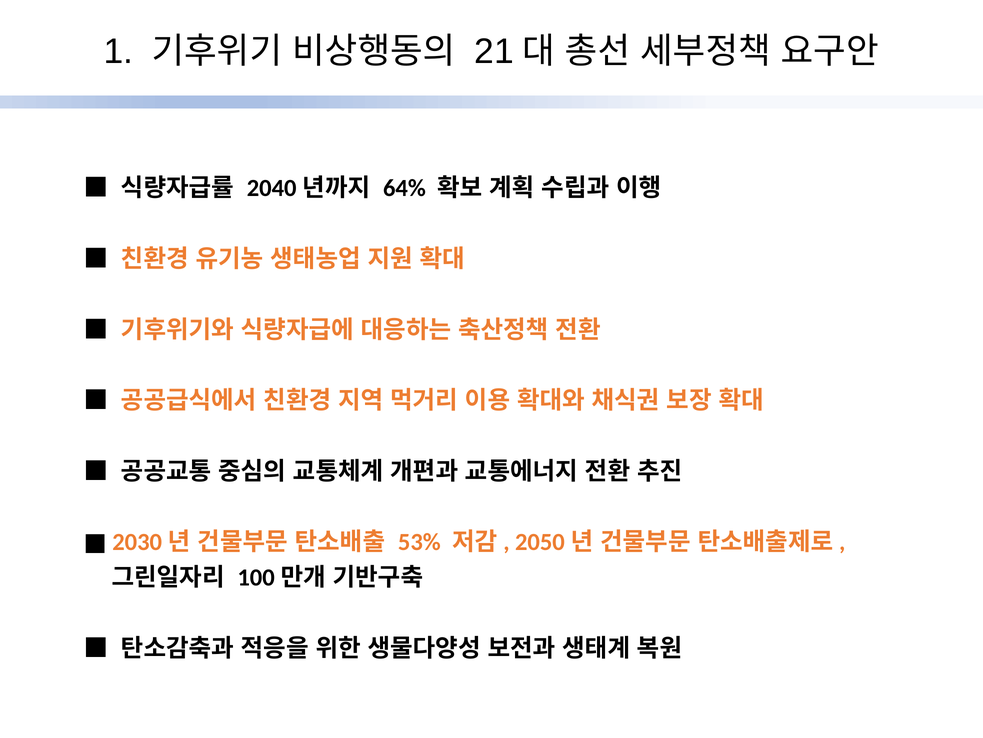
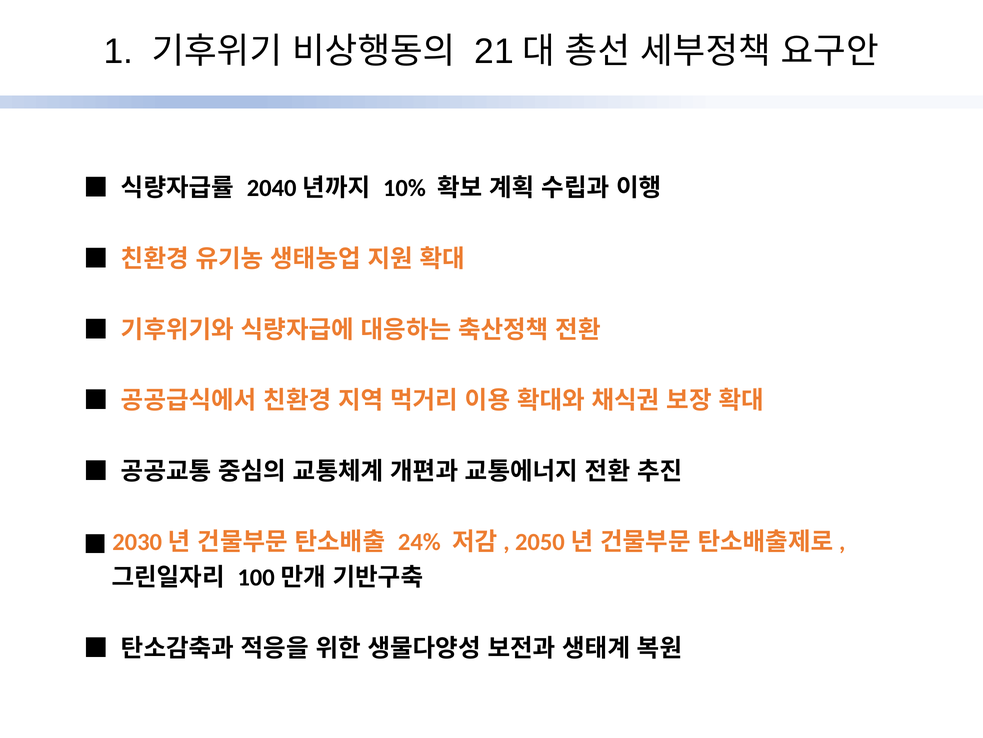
64%: 64% -> 10% (404, 188)
53%: 53% -> 24% (419, 542)
